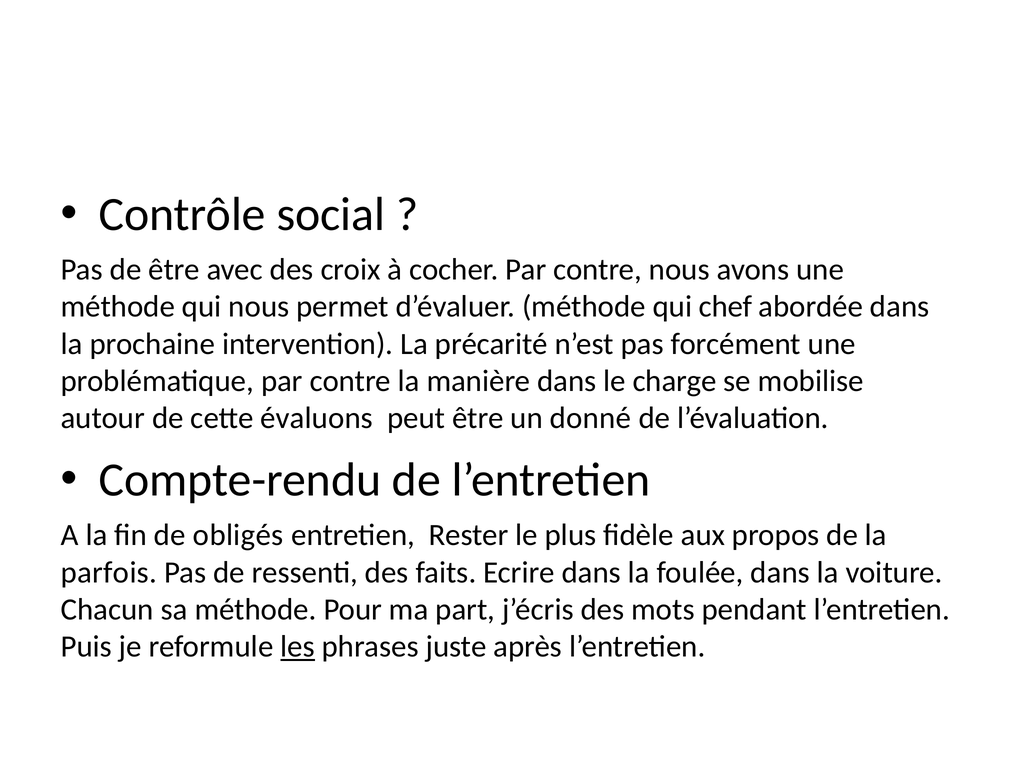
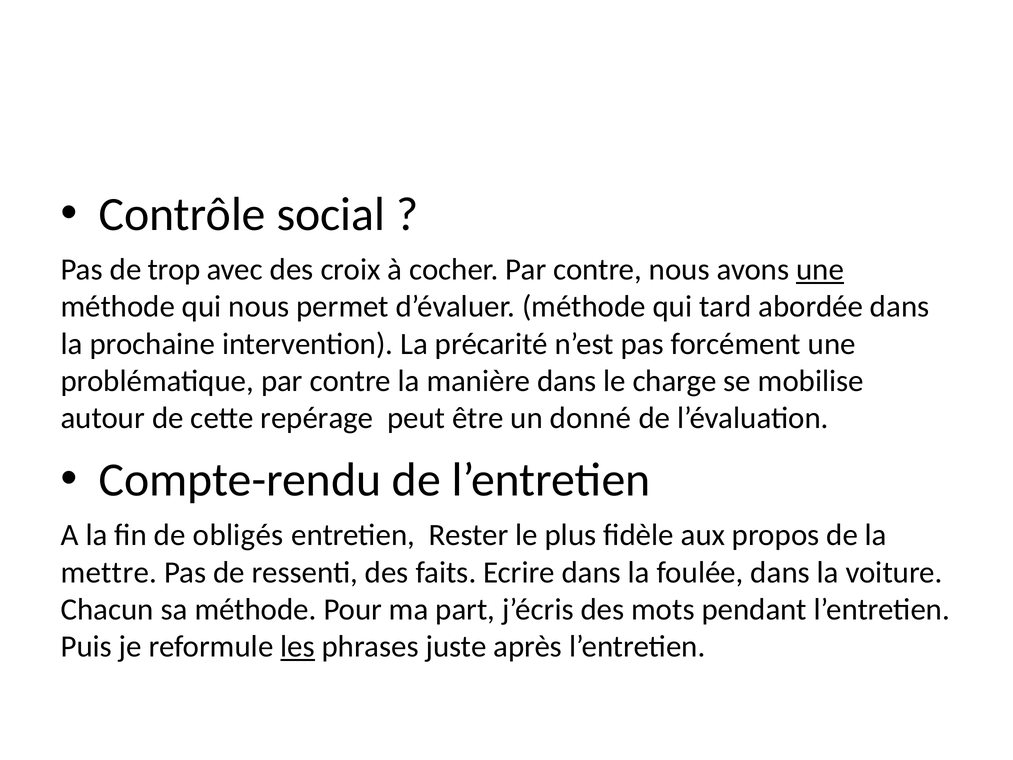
de être: être -> trop (174, 269)
une underline: none -> present (820, 269)
chef: chef -> tard (725, 307)
évaluons: évaluons -> repérage (317, 418)
parfois: parfois -> mettre (109, 572)
